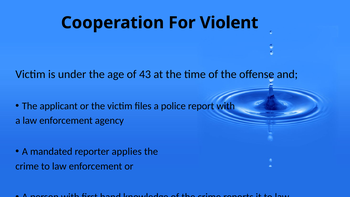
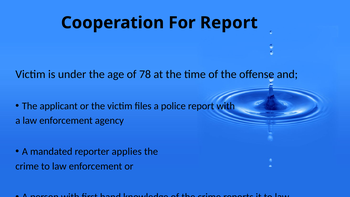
For Violent: Violent -> Report (229, 23)
43: 43 -> 78 (145, 74)
